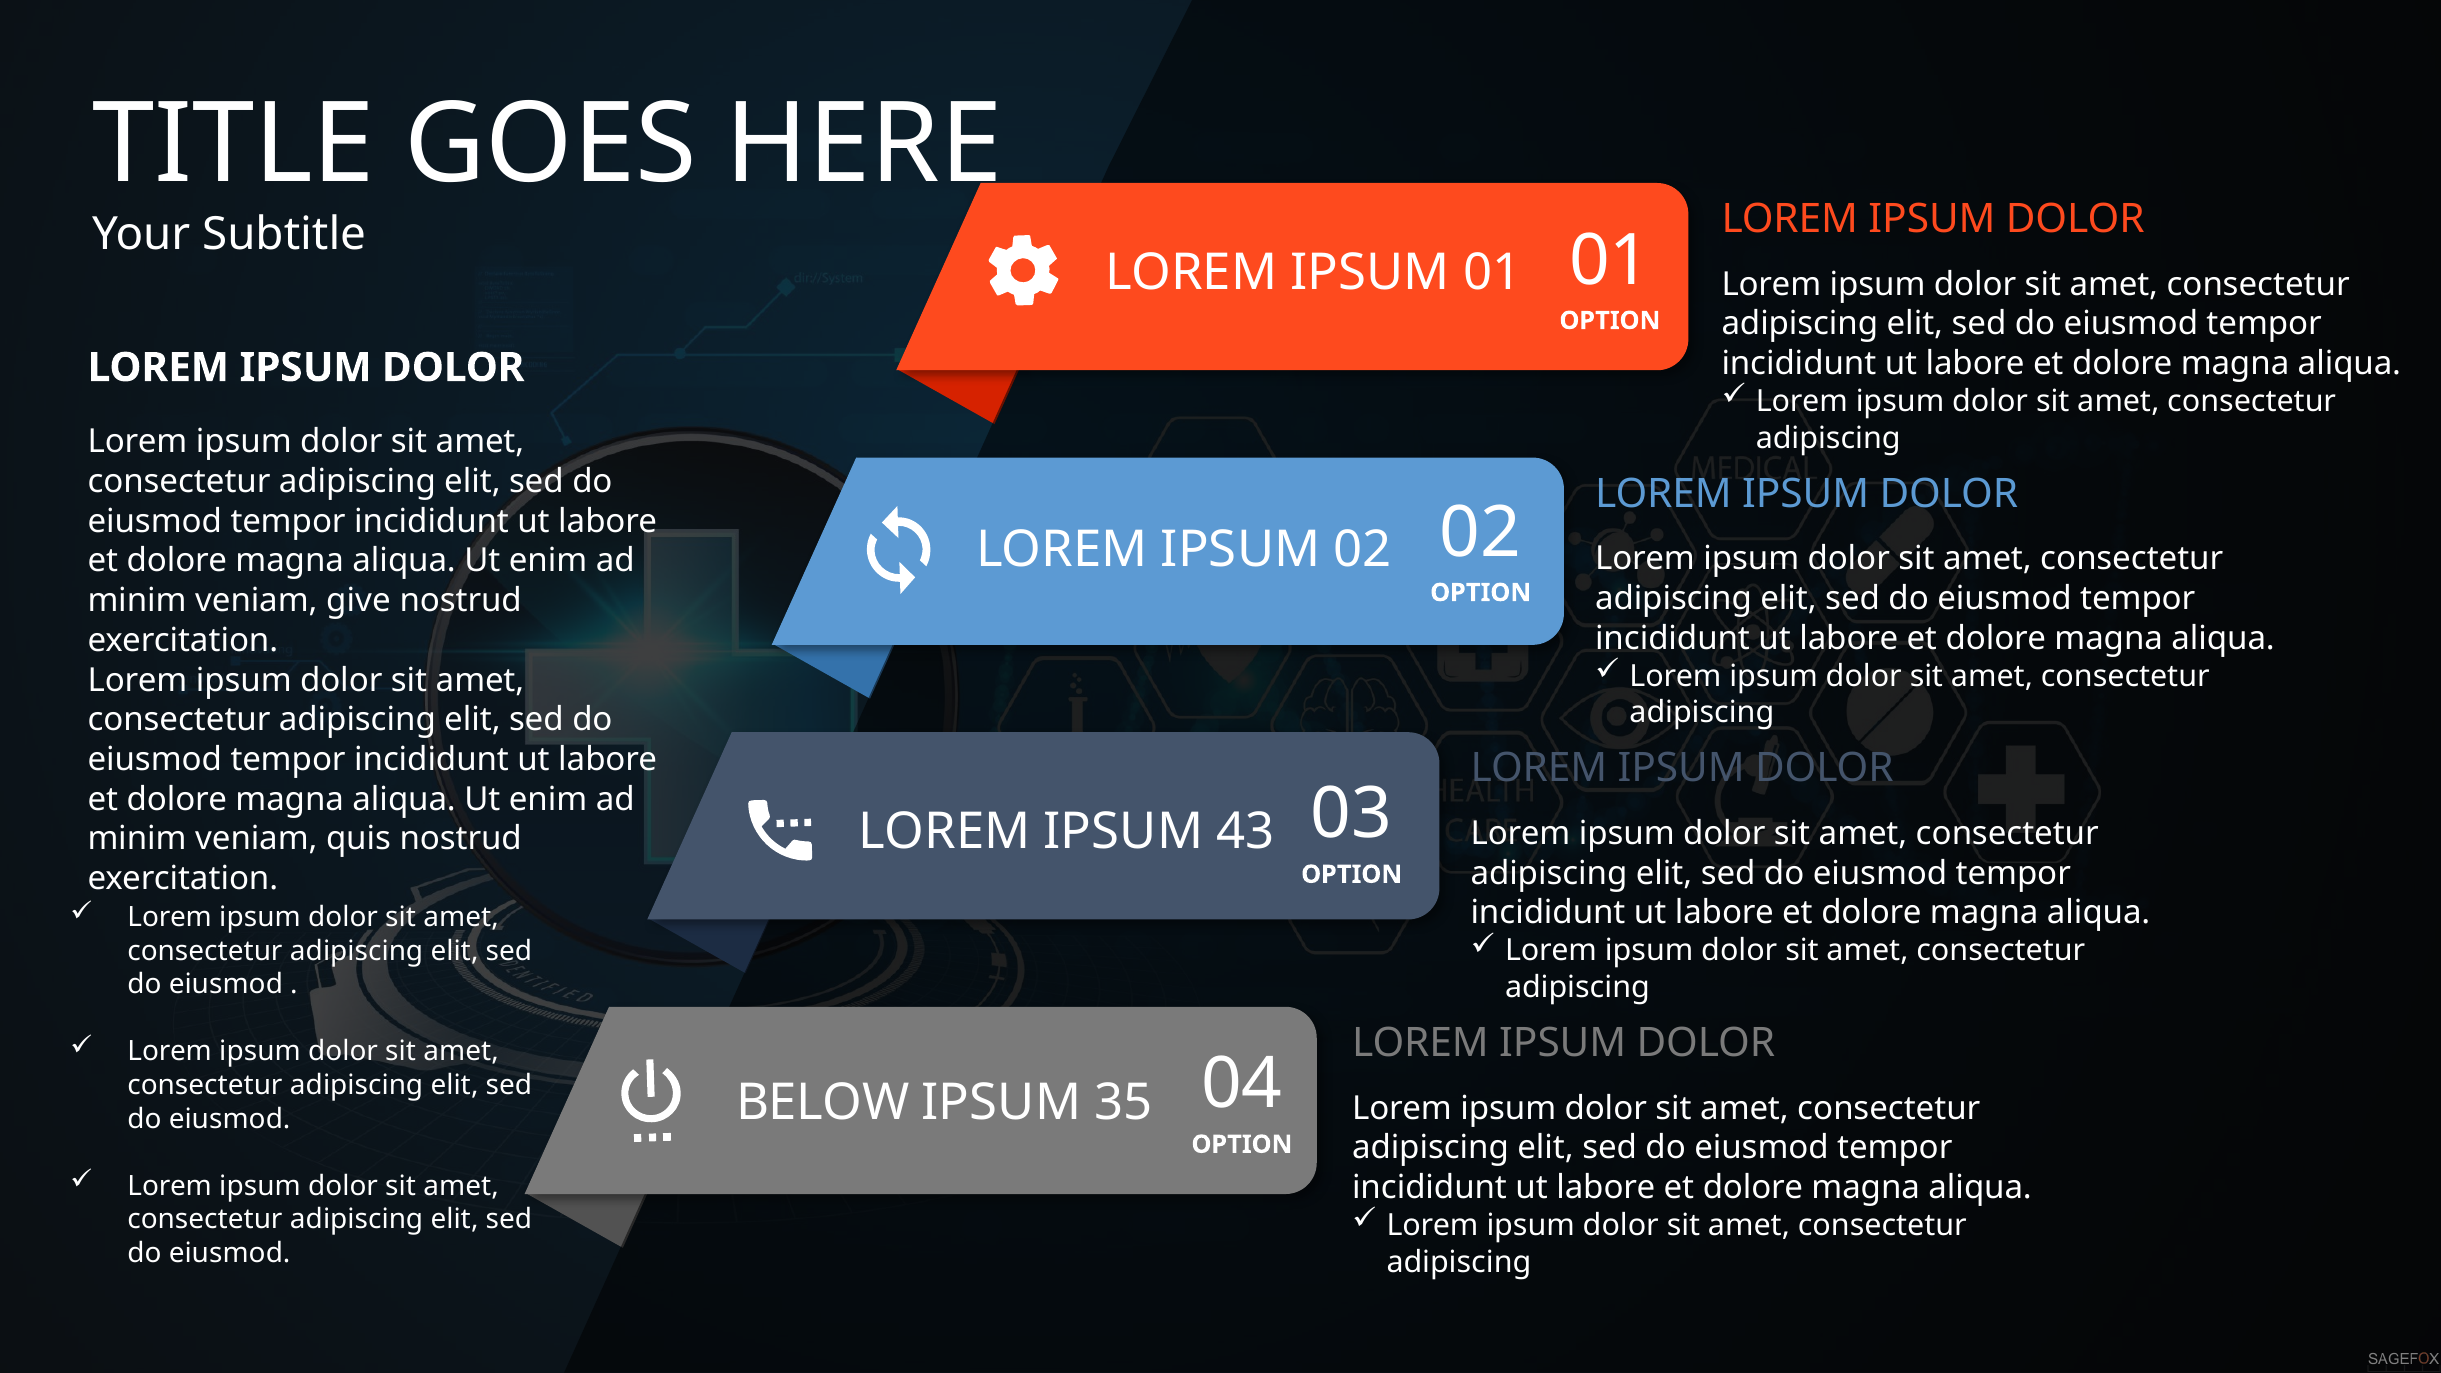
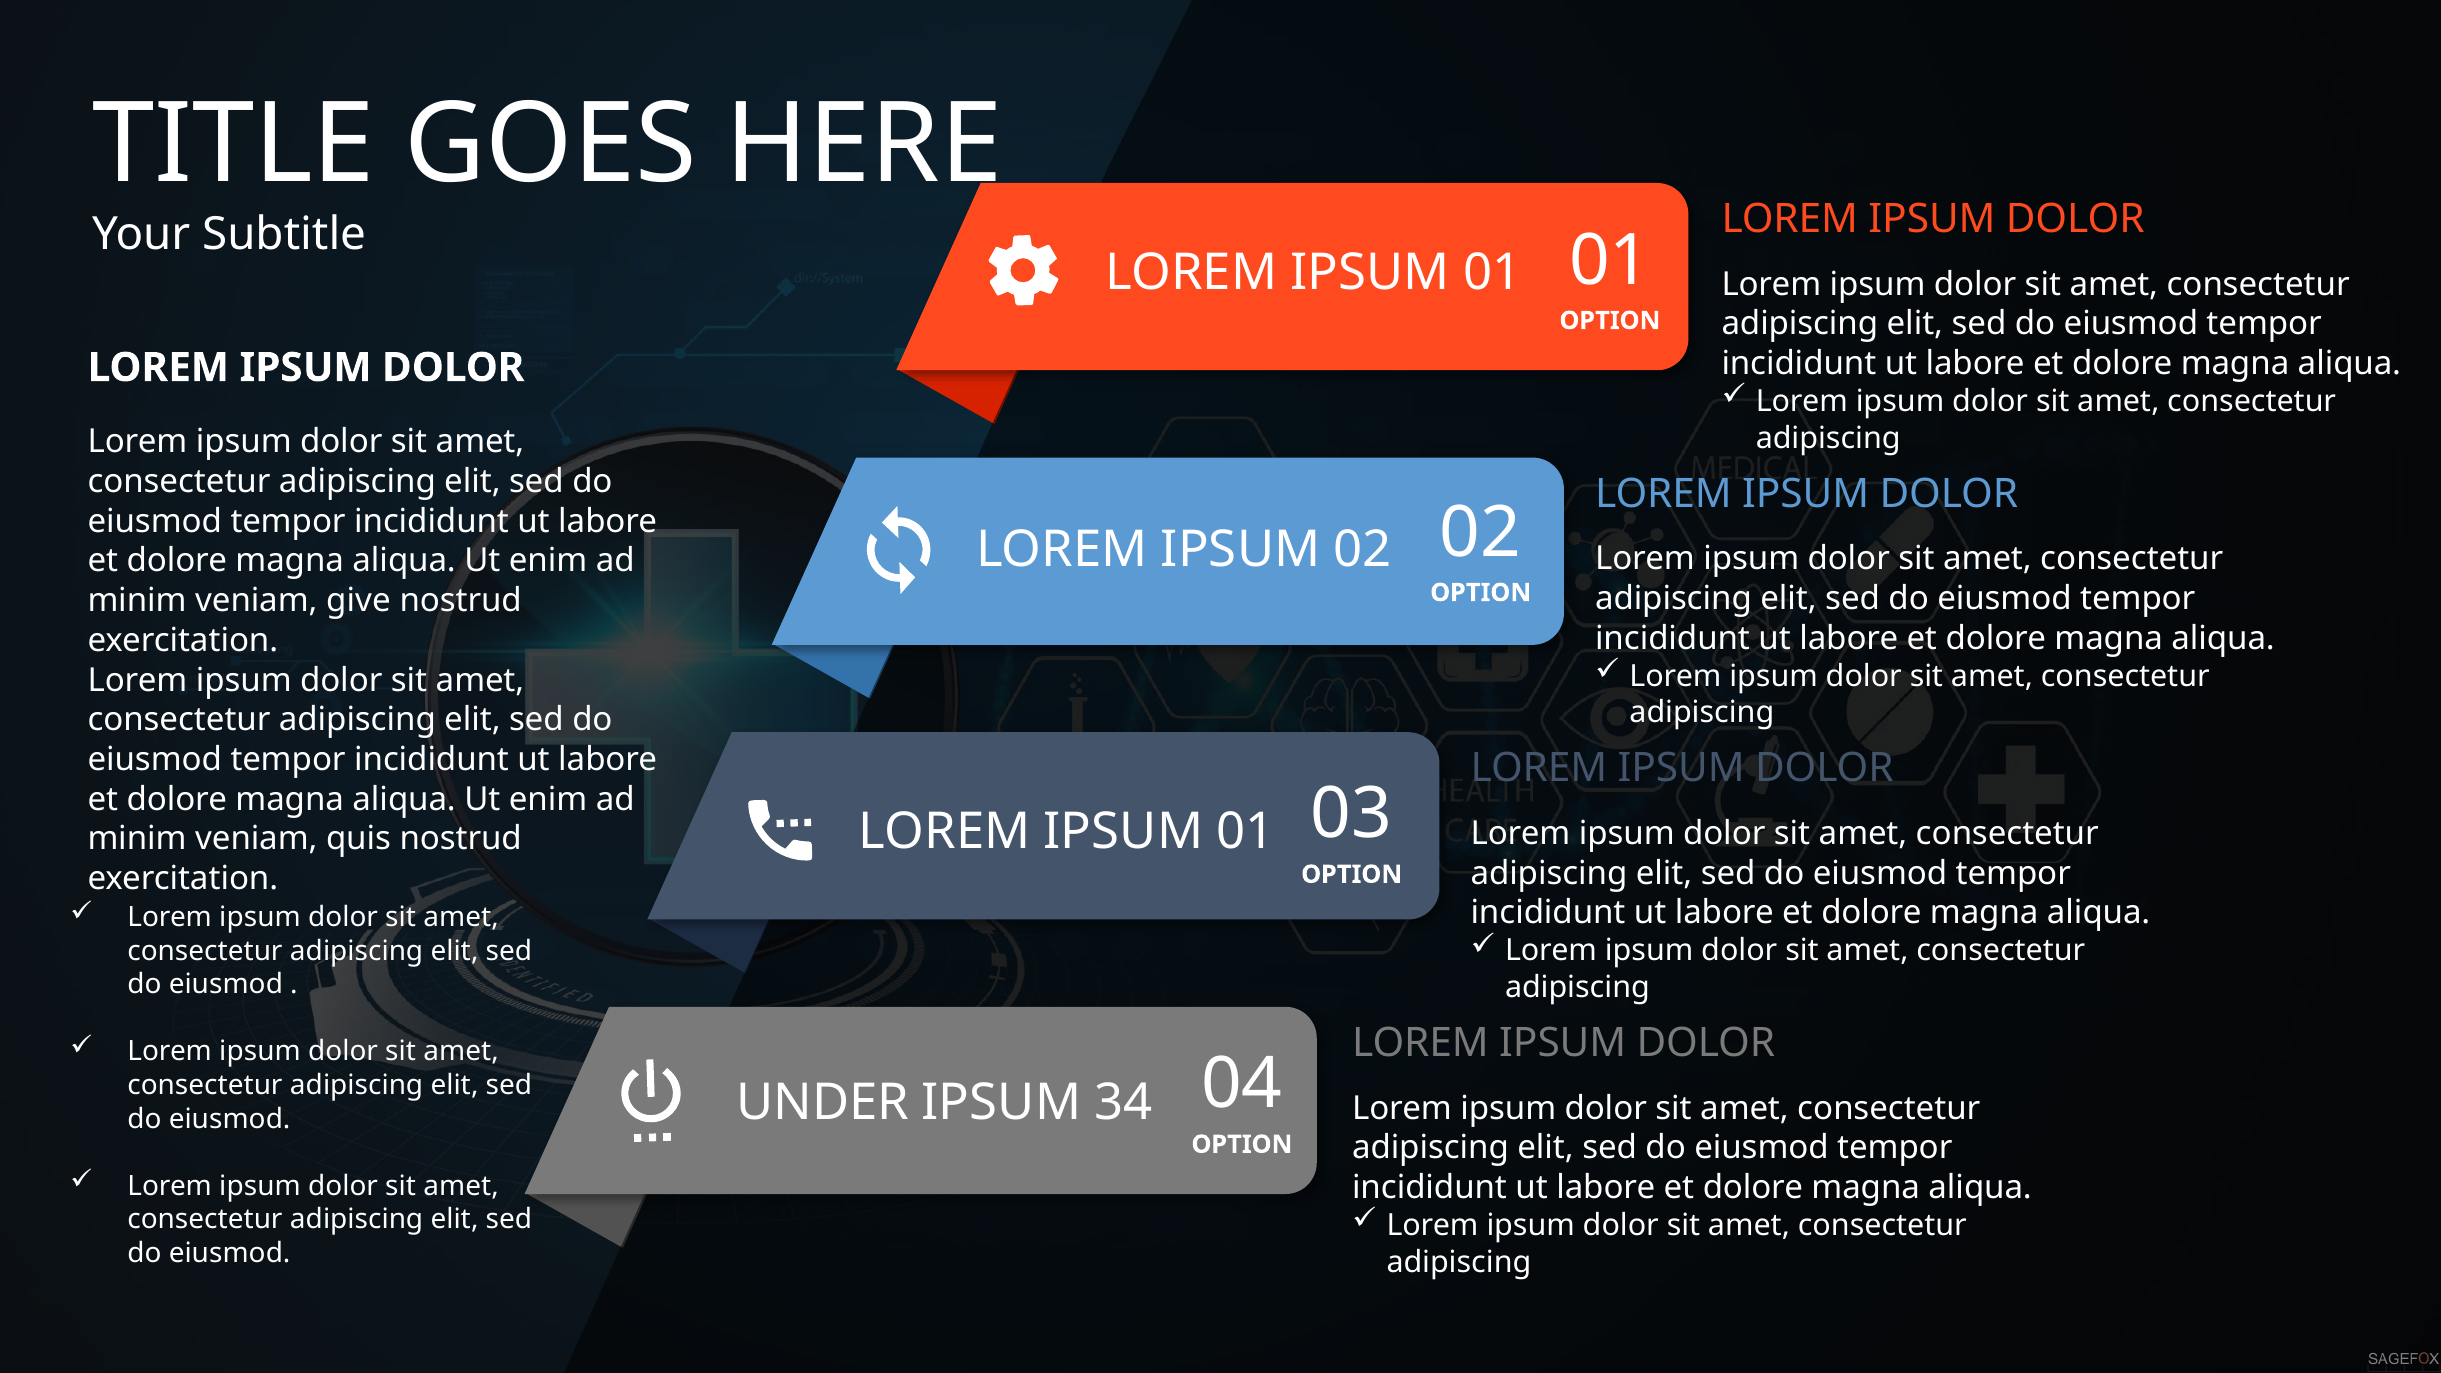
43: 43 -> 01 (1246, 831)
BELOW: BELOW -> UNDER (823, 1103)
35: 35 -> 34 (1124, 1103)
